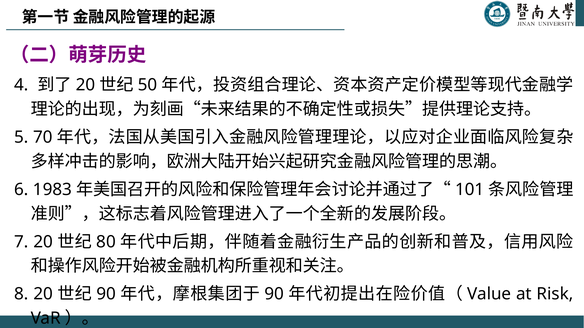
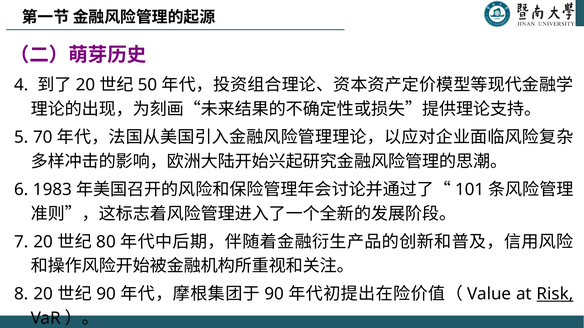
Risk underline: none -> present (555, 295)
